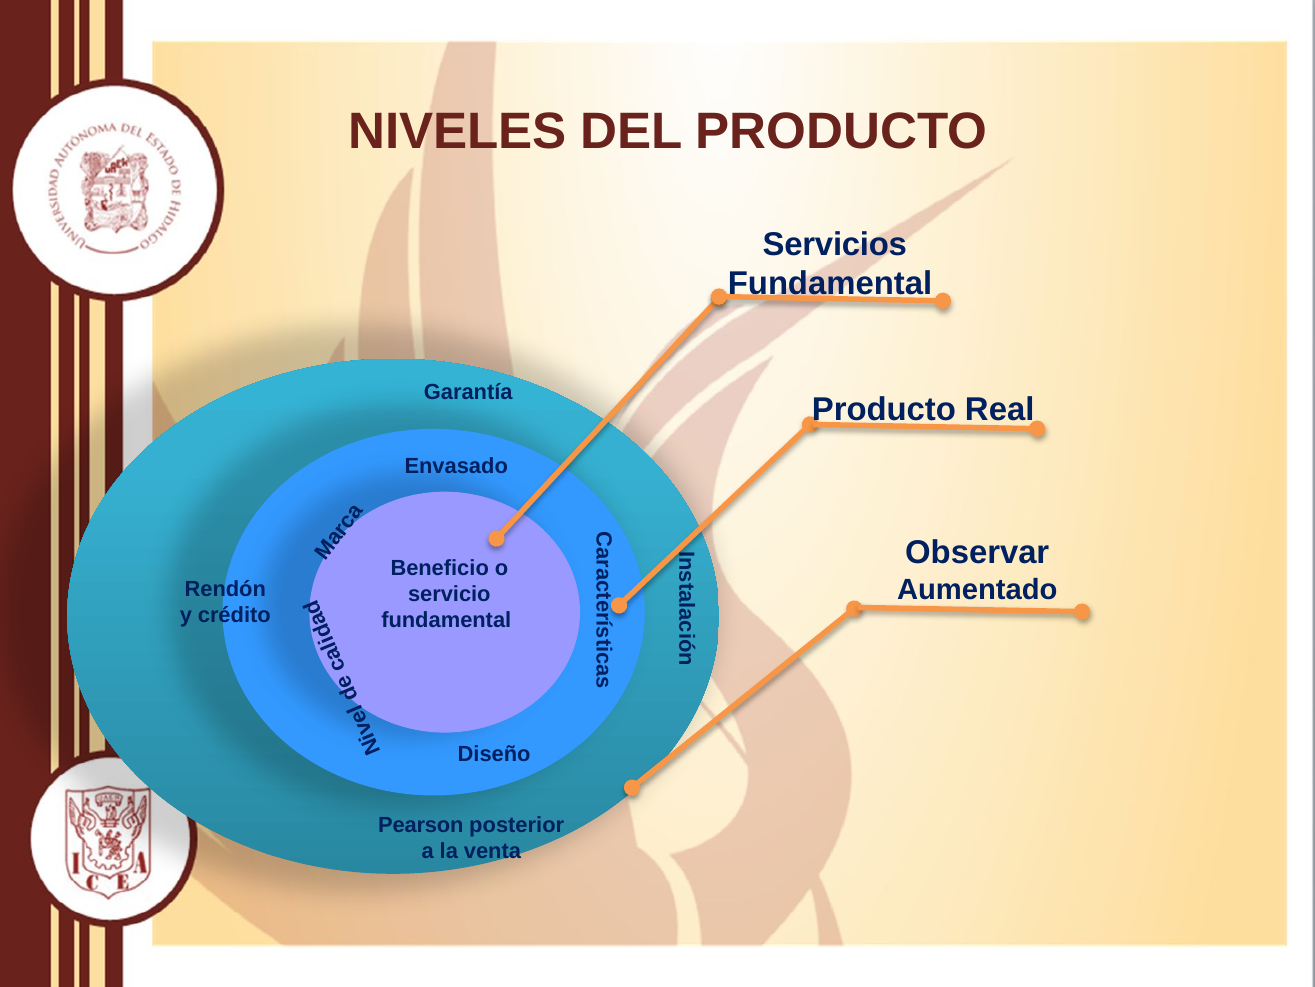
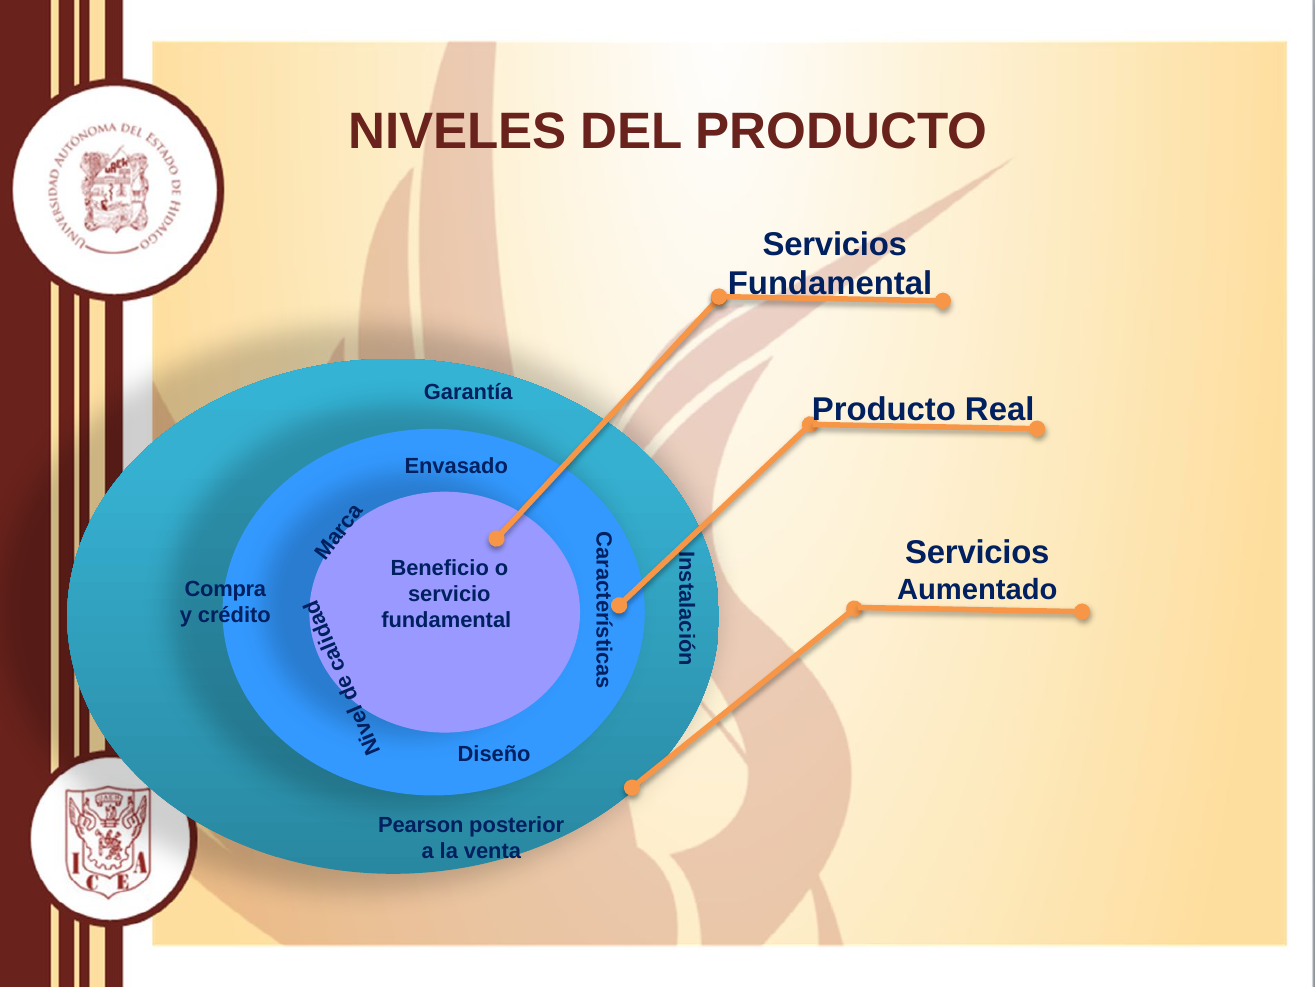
Observar: Observar -> Servicios (977, 552)
Rendón: Rendón -> Compra (225, 589)
